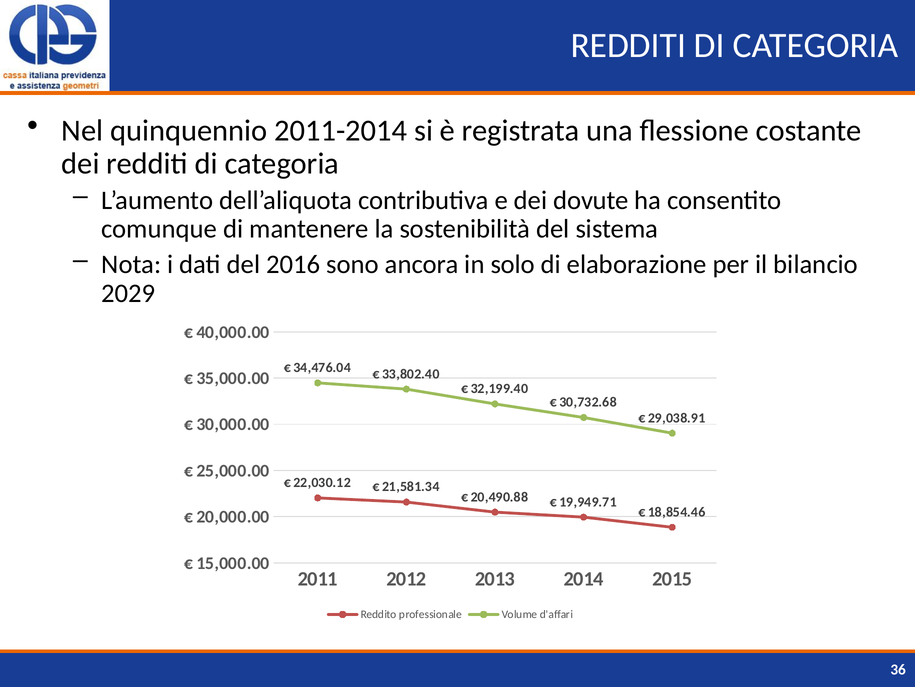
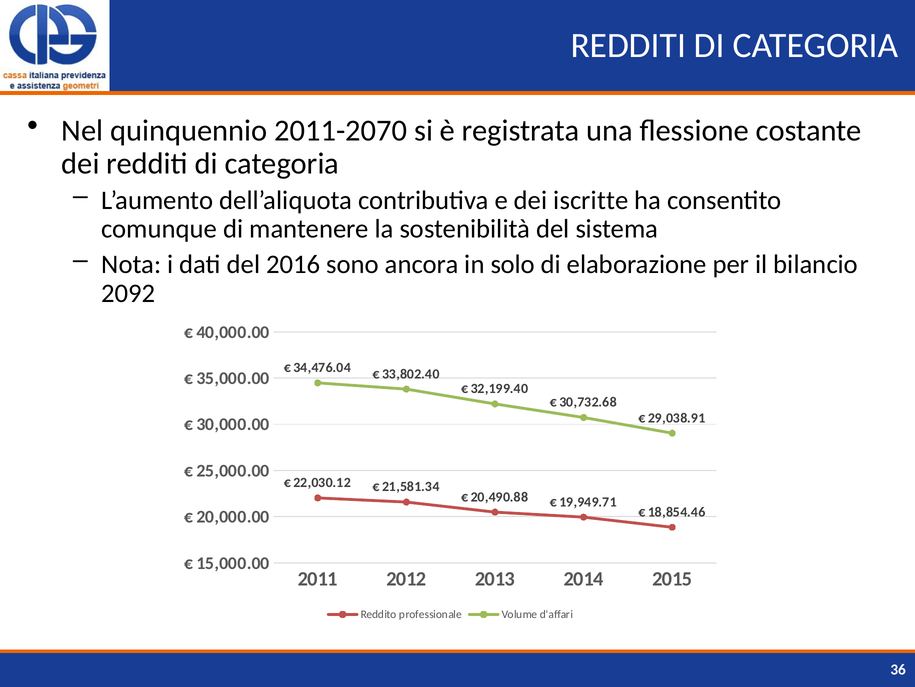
2011-2014: 2011-2014 -> 2011-2070 (341, 130)
dovute: dovute -> iscritte (591, 200)
2029: 2029 -> 2092 (128, 293)
